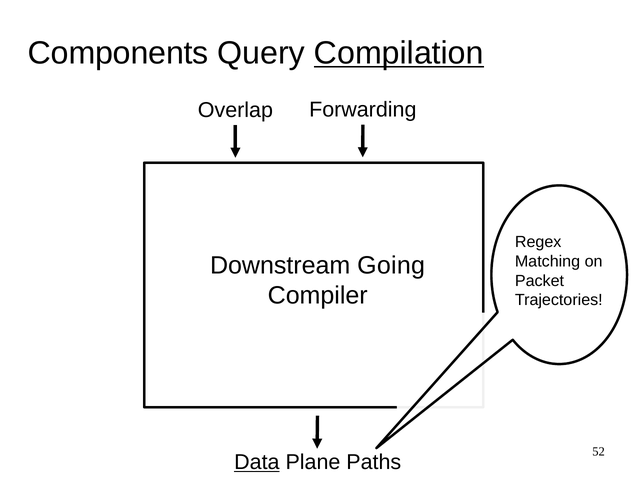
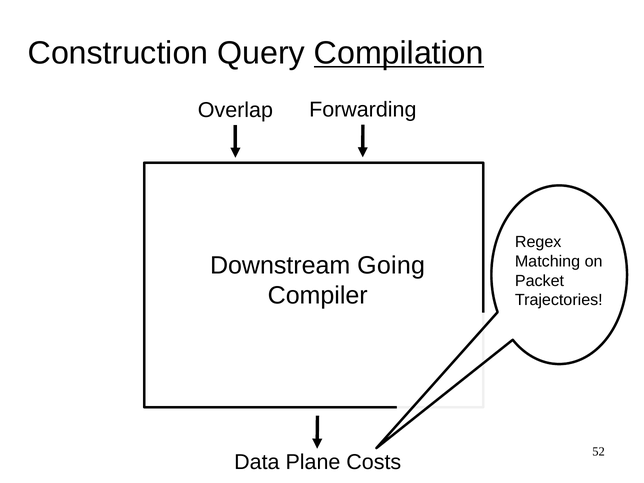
Components: Components -> Construction (118, 53)
Data underline: present -> none (257, 462)
Paths: Paths -> Costs (374, 462)
